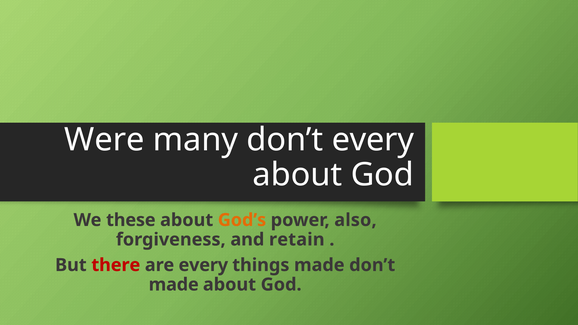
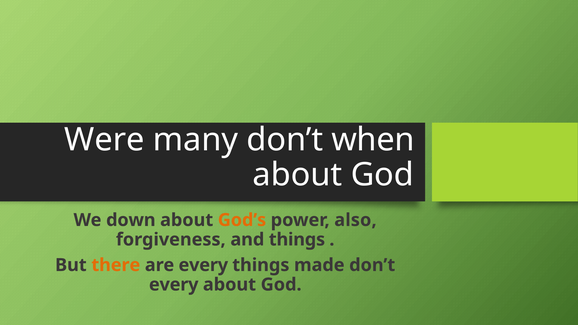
don’t every: every -> when (373, 140)
these: these -> down (131, 220)
and retain: retain -> things (297, 240)
there colour: red -> orange (116, 265)
made: made -> every (174, 285)
